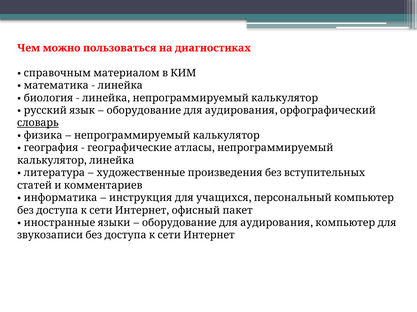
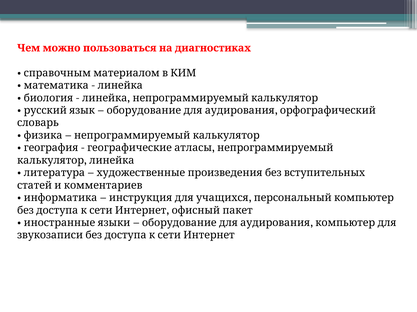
словарь underline: present -> none (38, 123)
